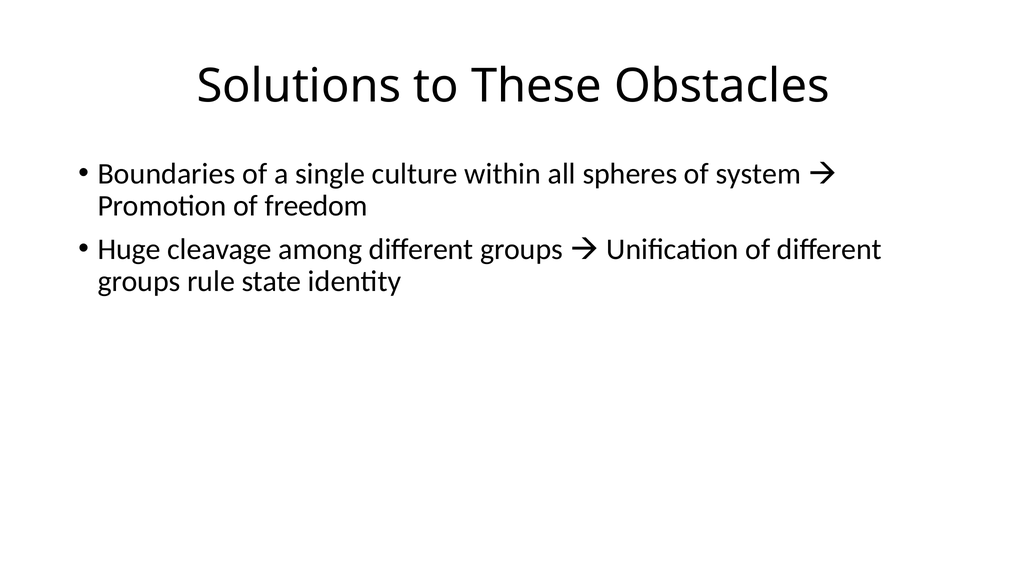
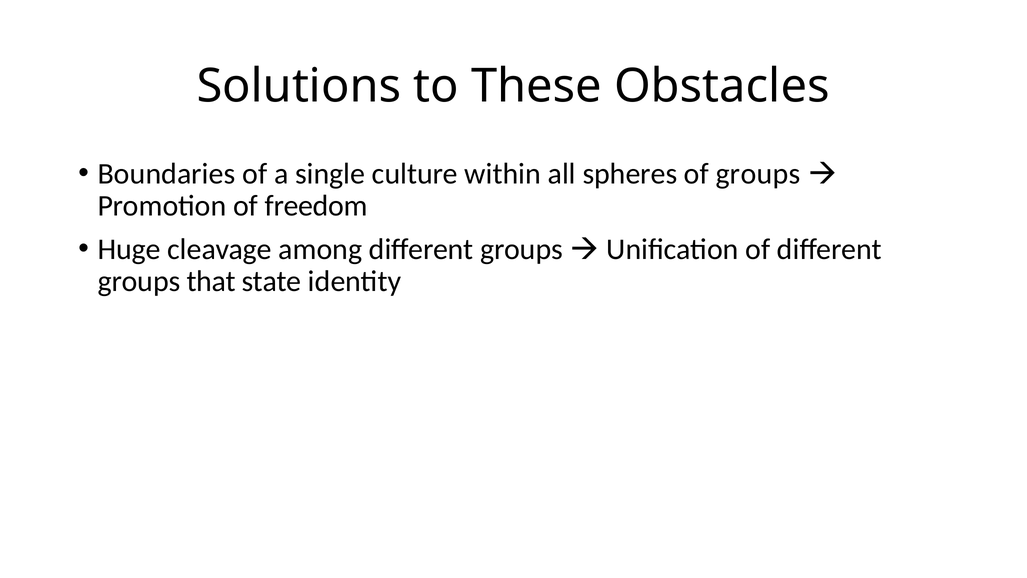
of system: system -> groups (758, 174)
rule: rule -> that (211, 281)
